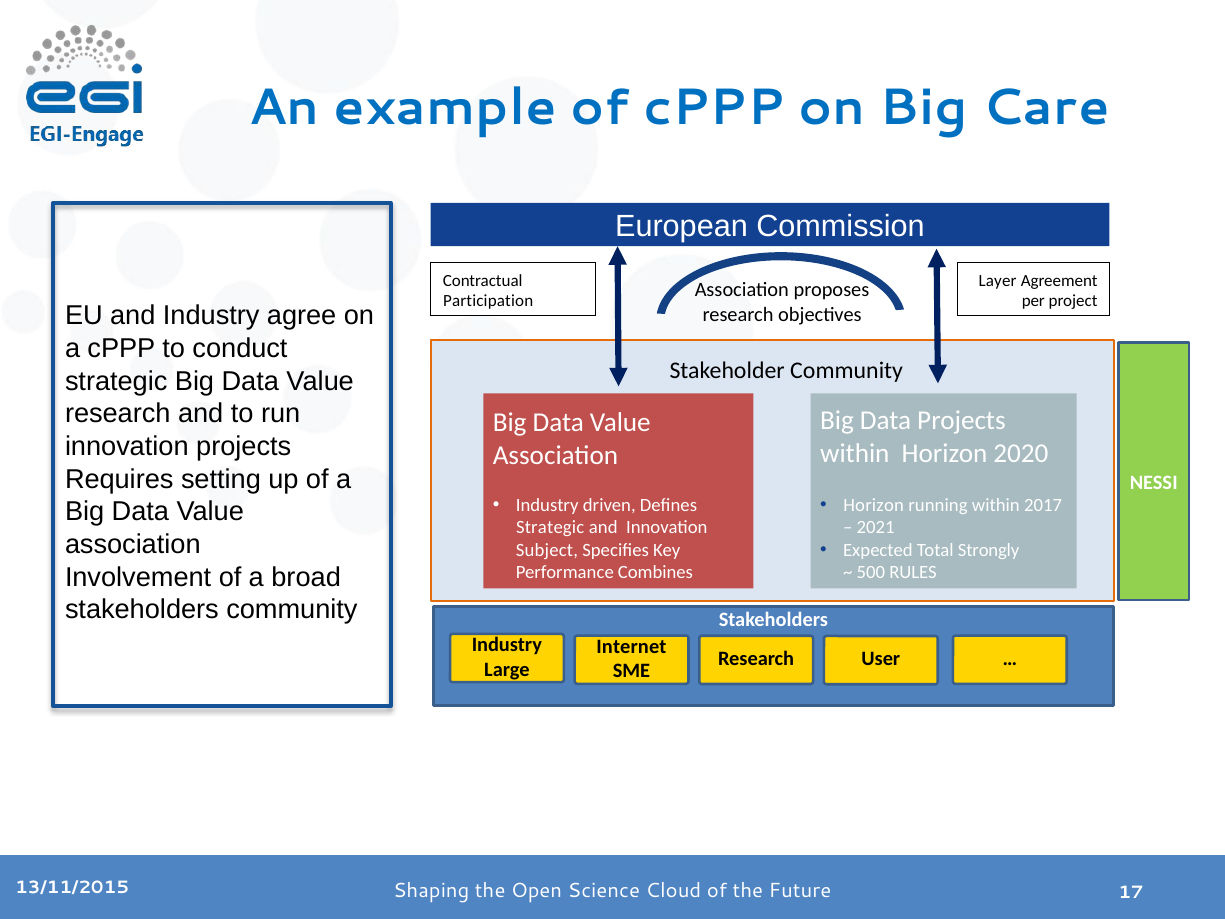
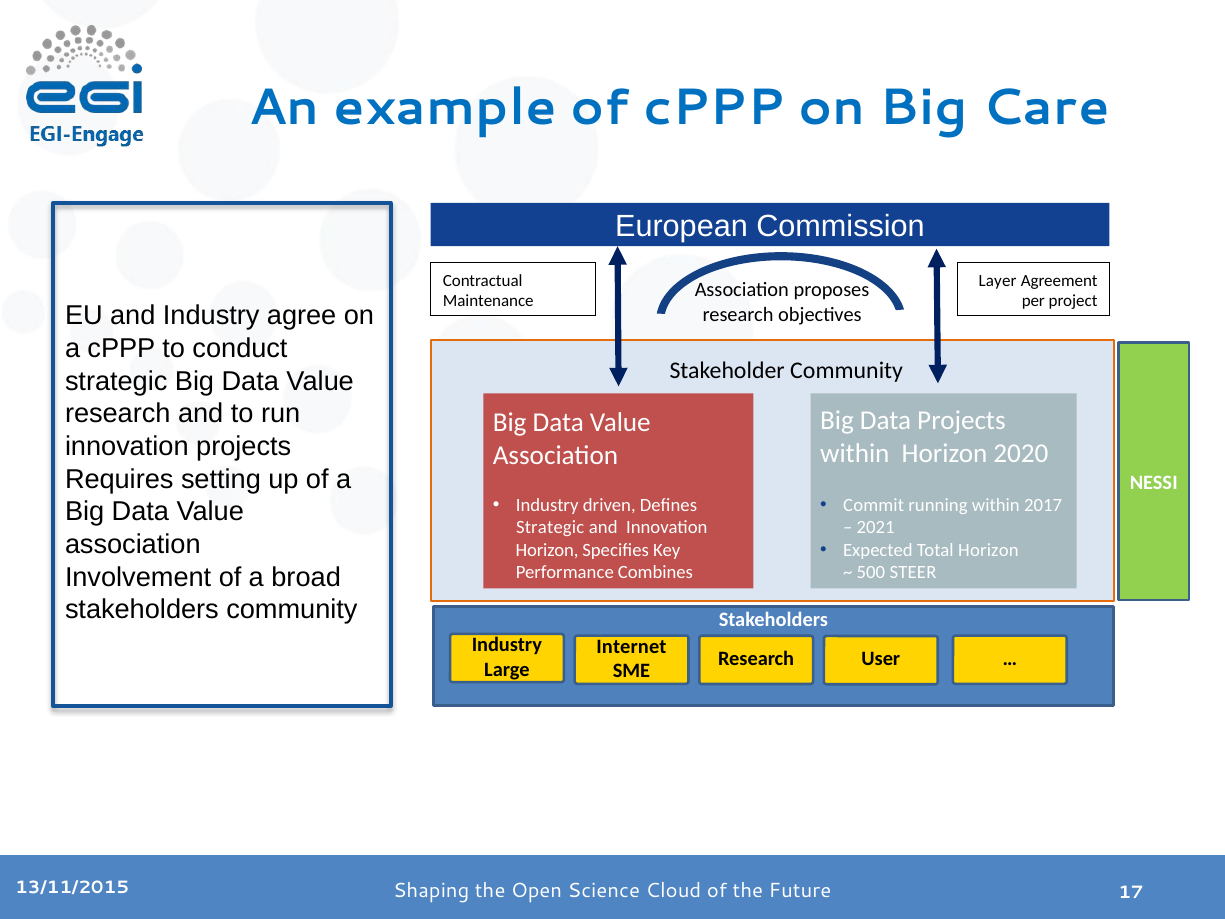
Participation: Participation -> Maintenance (488, 301)
Horizon: Horizon -> Commit (874, 505)
Total Strongly: Strongly -> Horizon (988, 550)
Subject: Subject -> Horizon (547, 550)
RULES: RULES -> STEER (913, 572)
